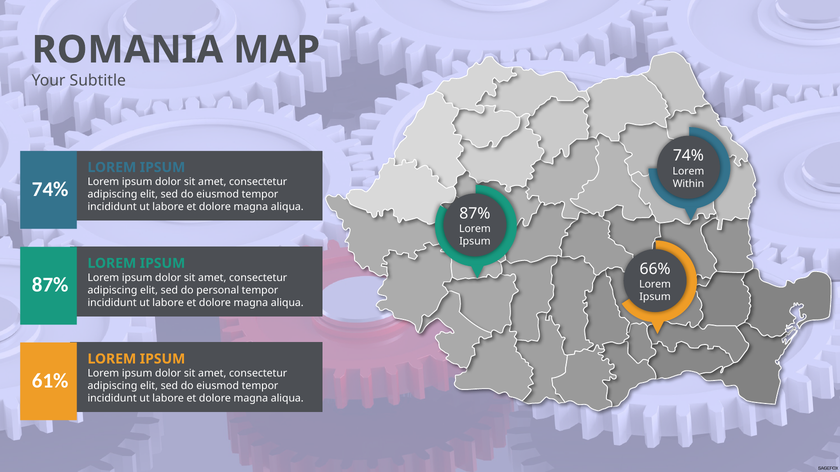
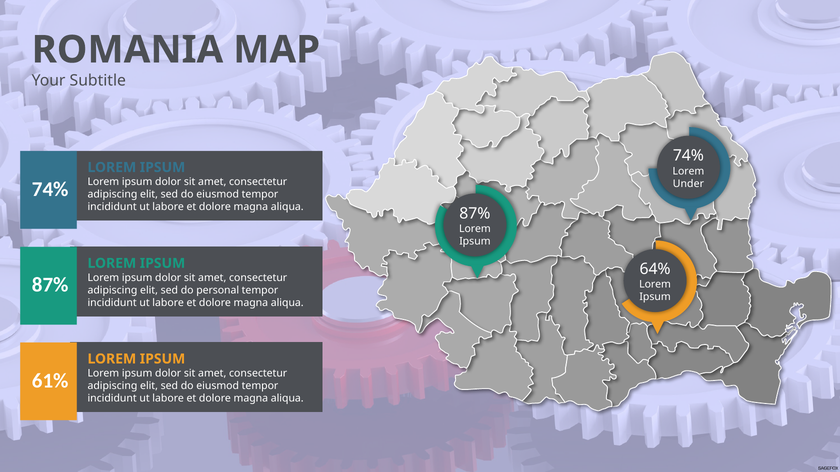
Within: Within -> Under (688, 184)
66%: 66% -> 64% (655, 269)
